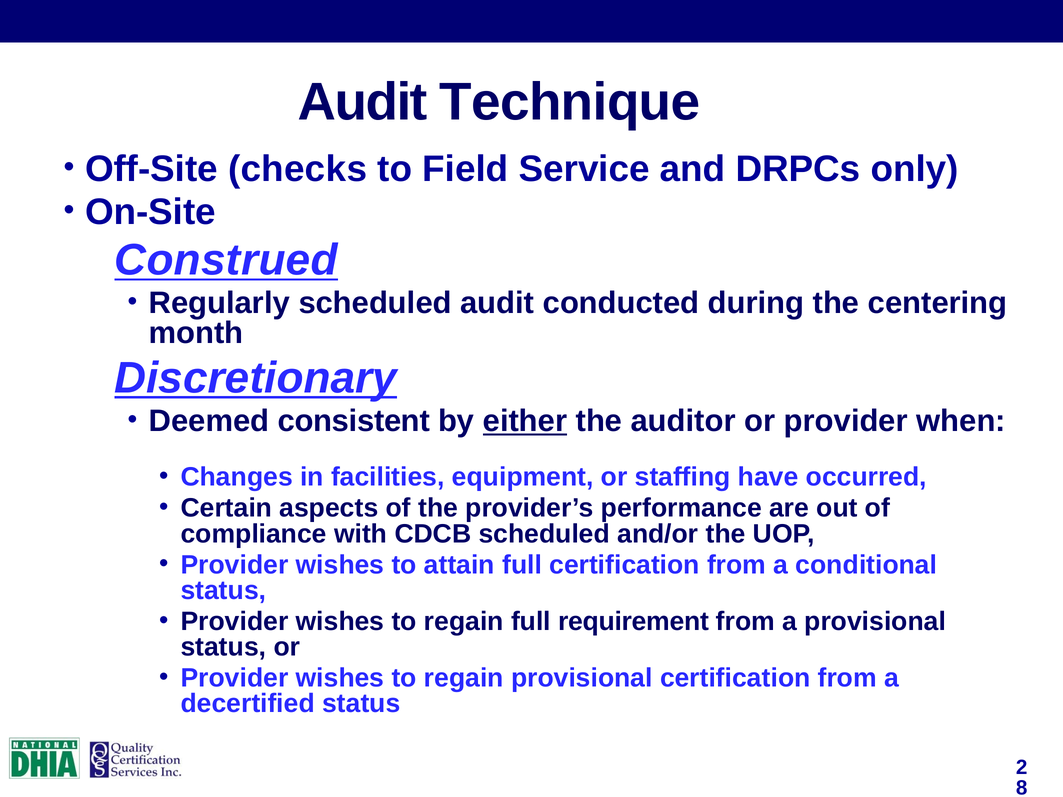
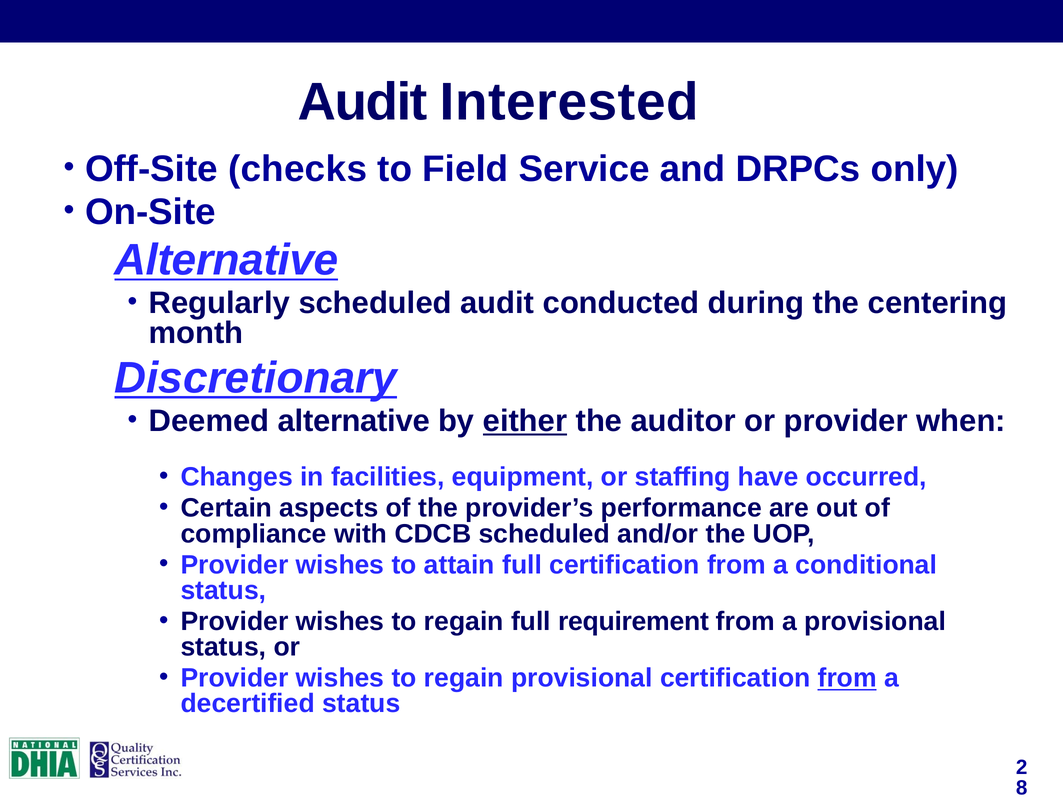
Technique: Technique -> Interested (569, 102)
Construed: Construed -> Alternative (226, 260)
Deemed consistent: consistent -> alternative (354, 421)
from underline: none -> present (847, 678)
